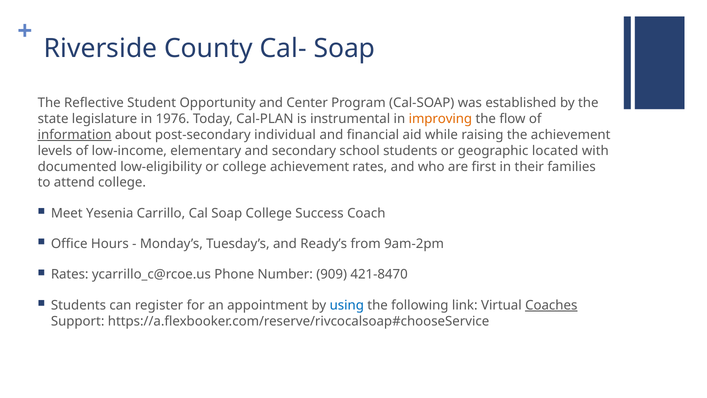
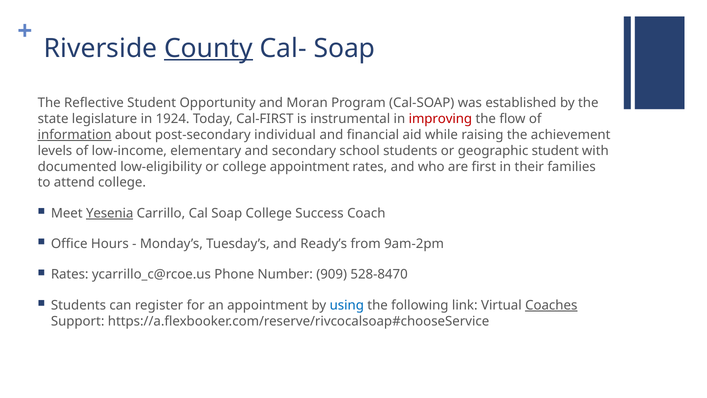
County underline: none -> present (208, 48)
Center: Center -> Moran (307, 103)
1976: 1976 -> 1924 (173, 119)
Cal-PLAN: Cal-PLAN -> Cal-FIRST (265, 119)
improving colour: orange -> red (440, 119)
geographic located: located -> student (555, 151)
college achievement: achievement -> appointment (310, 167)
Yesenia underline: none -> present (110, 213)
421-8470: 421-8470 -> 528-8470 (379, 274)
